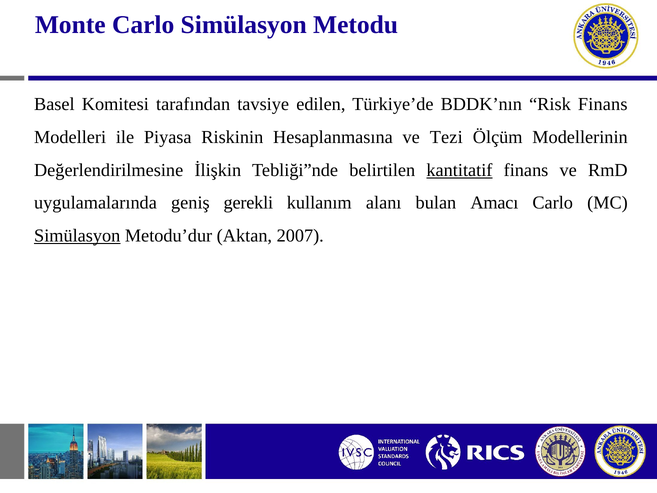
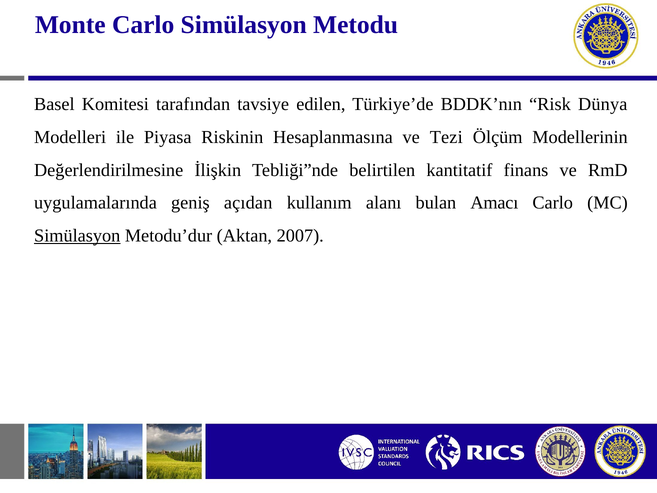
Risk Finans: Finans -> Dünya (603, 104)
kantitatif underline: present -> none (459, 170)
gerekli: gerekli -> açıdan (248, 203)
